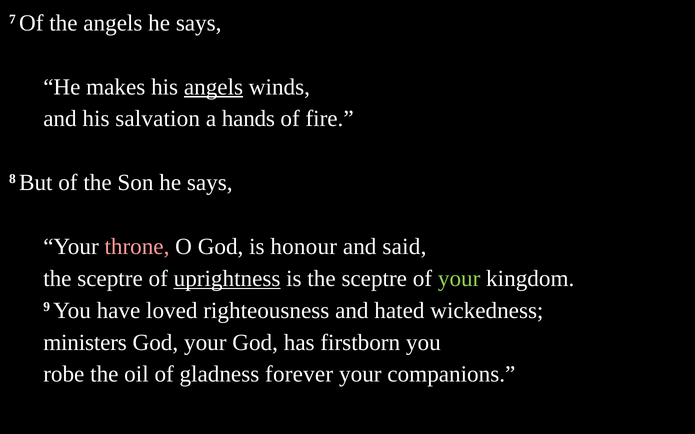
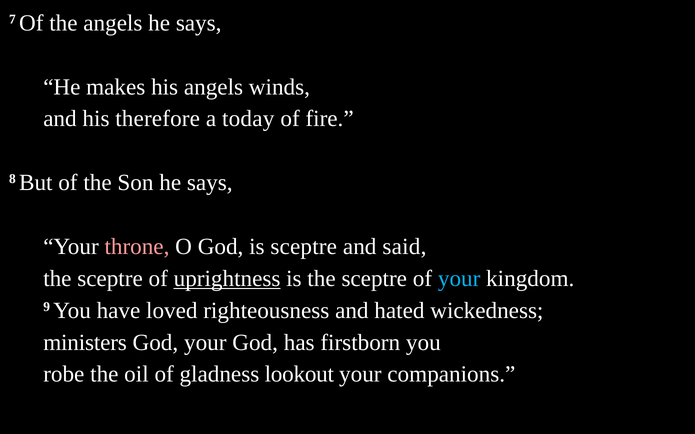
angels underline: present -> none (213, 87)
salvation: salvation -> therefore (158, 119)
hands: hands -> today (248, 119)
is honour: honour -> sceptre (304, 247)
your colour: light green -> light blue (459, 279)
forever: forever -> lookout (299, 375)
